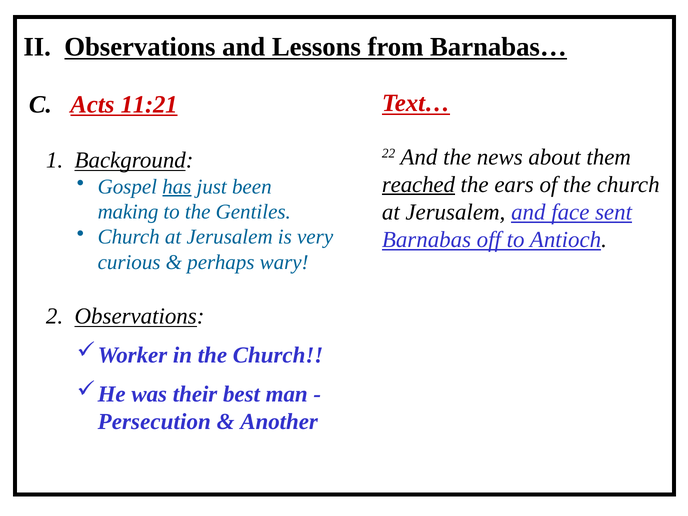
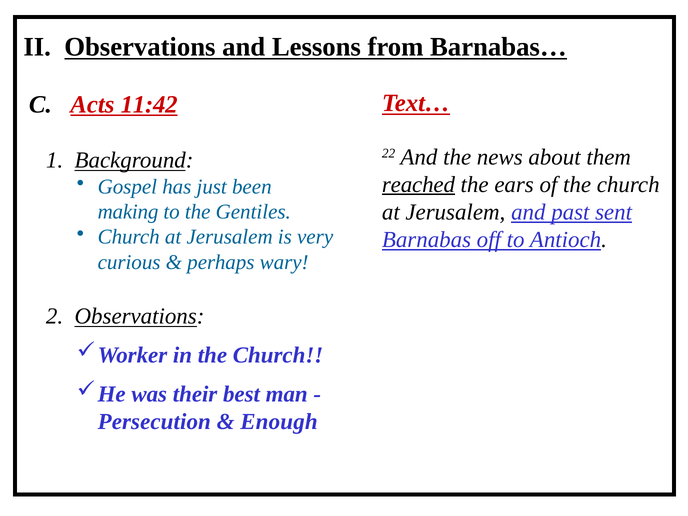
11:21: 11:21 -> 11:42 (149, 104)
has underline: present -> none (177, 187)
face: face -> past (570, 212)
Another: Another -> Enough (279, 422)
